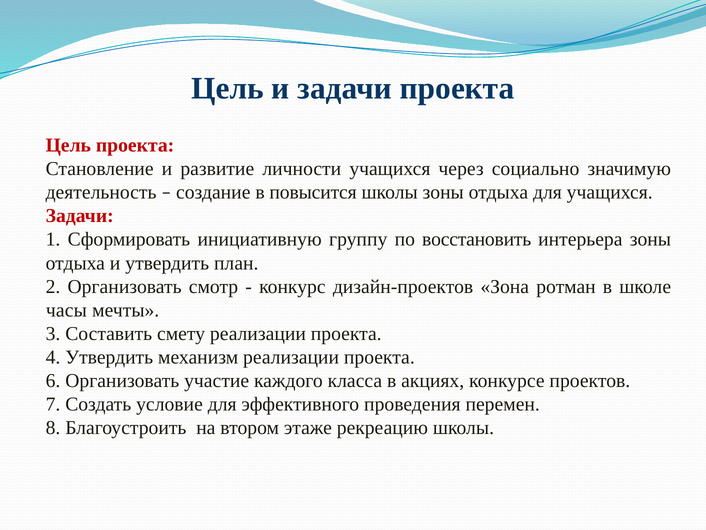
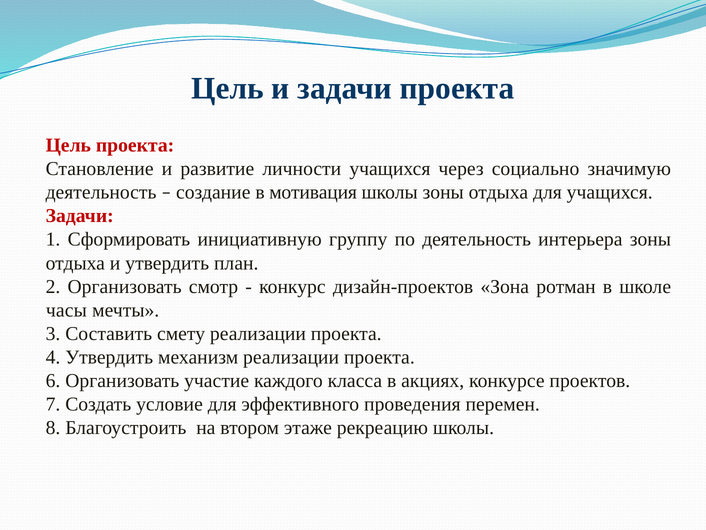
повысится: повысится -> мотивация (313, 192)
по восстановить: восстановить -> деятельность (477, 239)
